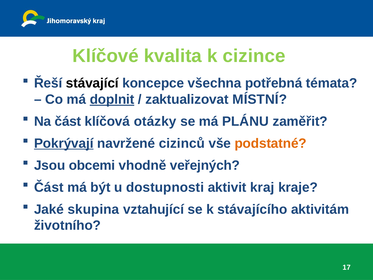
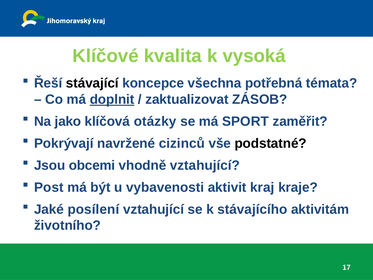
cizince: cizince -> vysoká (254, 56)
MÍSTNÍ: MÍSTNÍ -> ZÁSOB (260, 99)
Na část: část -> jako (68, 121)
PLÁNU: PLÁNU -> SPORT (245, 121)
Pokrývají underline: present -> none (64, 143)
podstatné colour: orange -> black (271, 143)
vhodně veřejných: veřejných -> vztahující (205, 165)
Část: Část -> Post (49, 187)
dostupnosti: dostupnosti -> vybavenosti (165, 187)
skupina: skupina -> posílení (93, 209)
